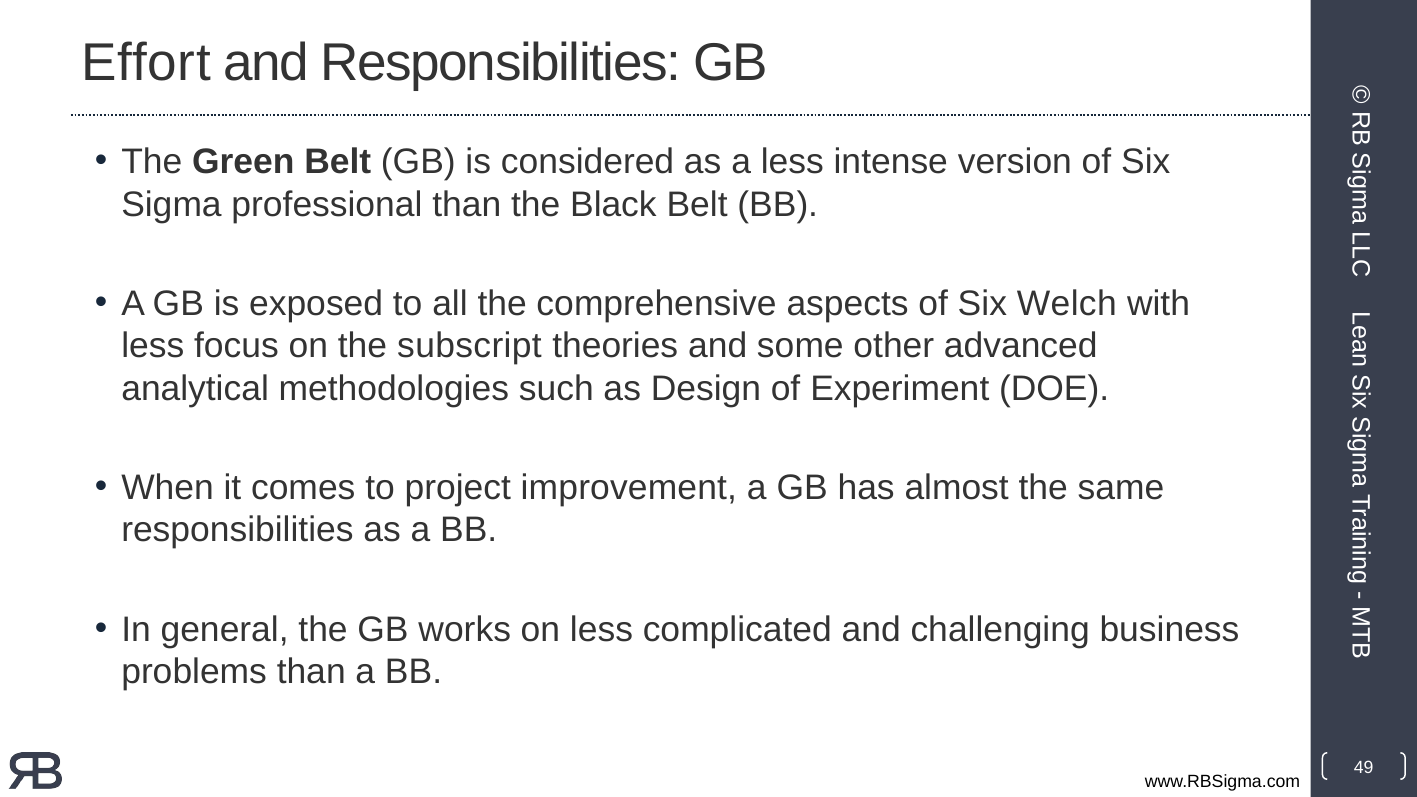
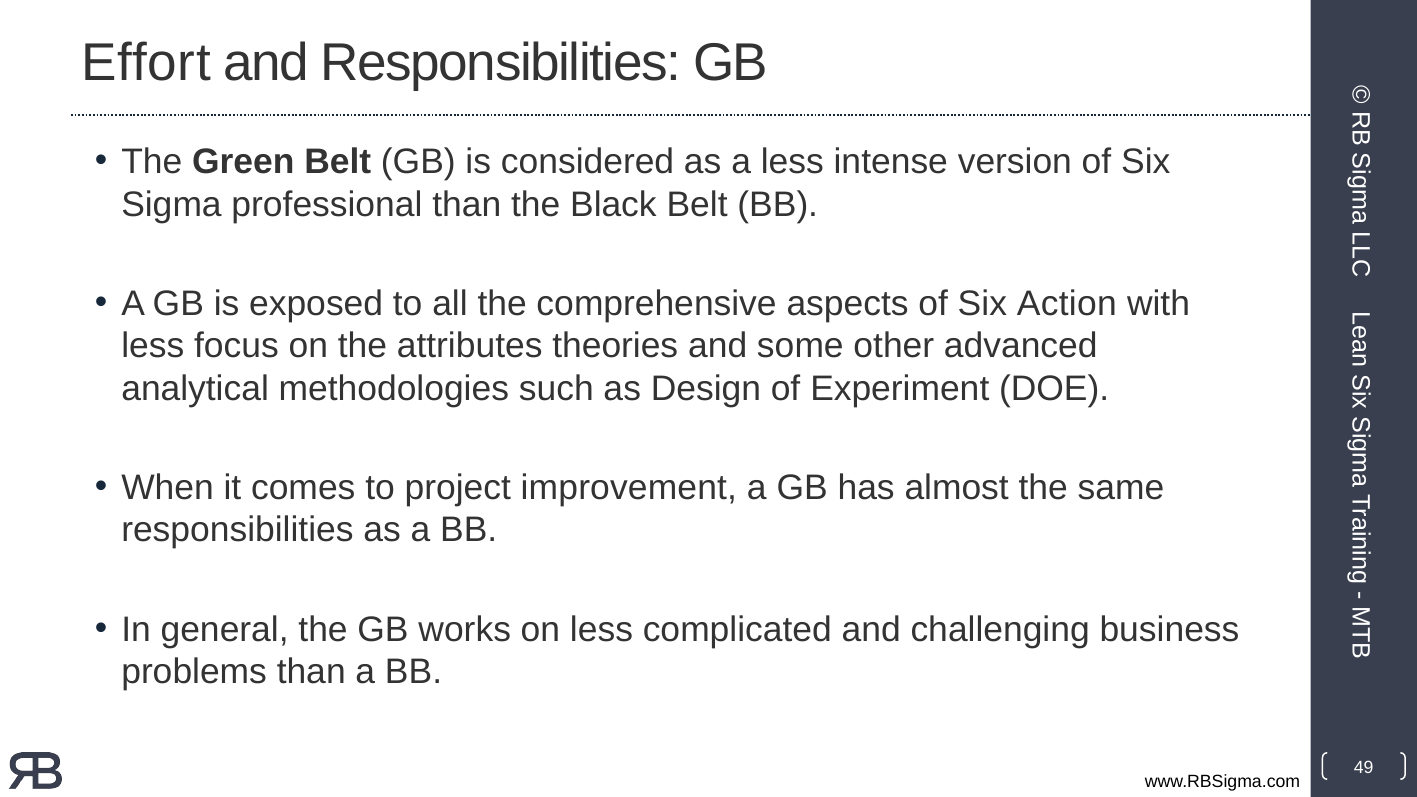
Welch: Welch -> Action (1067, 304)
subscript: subscript -> attributes (470, 346)
